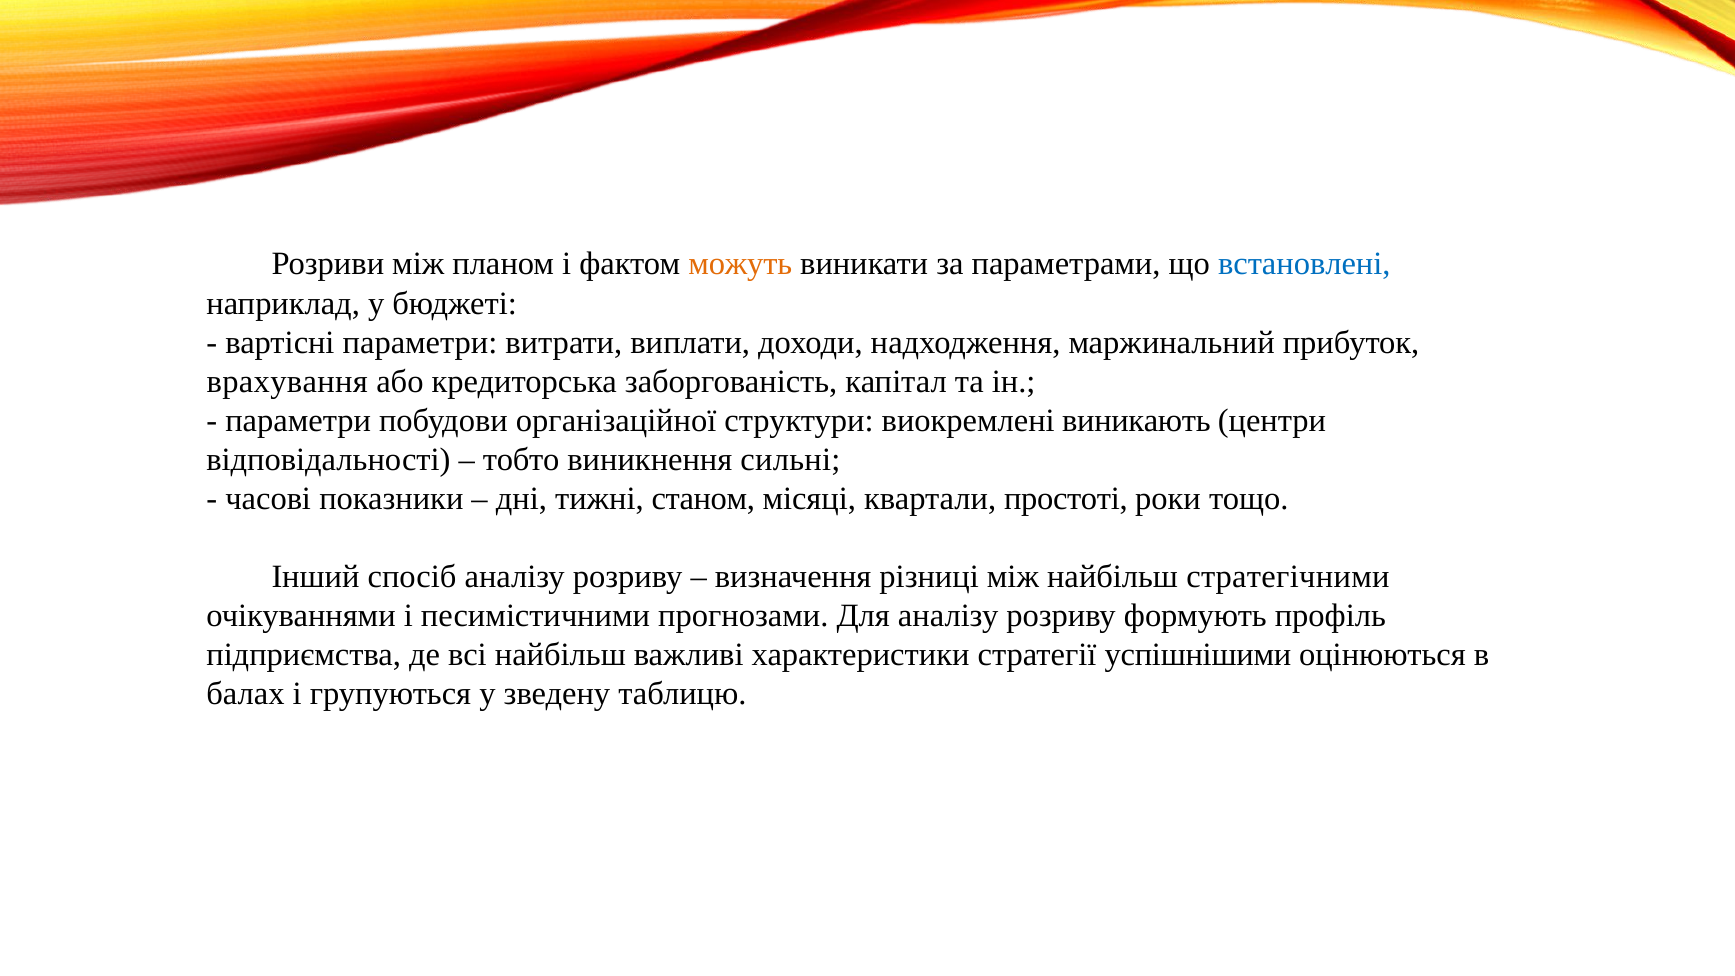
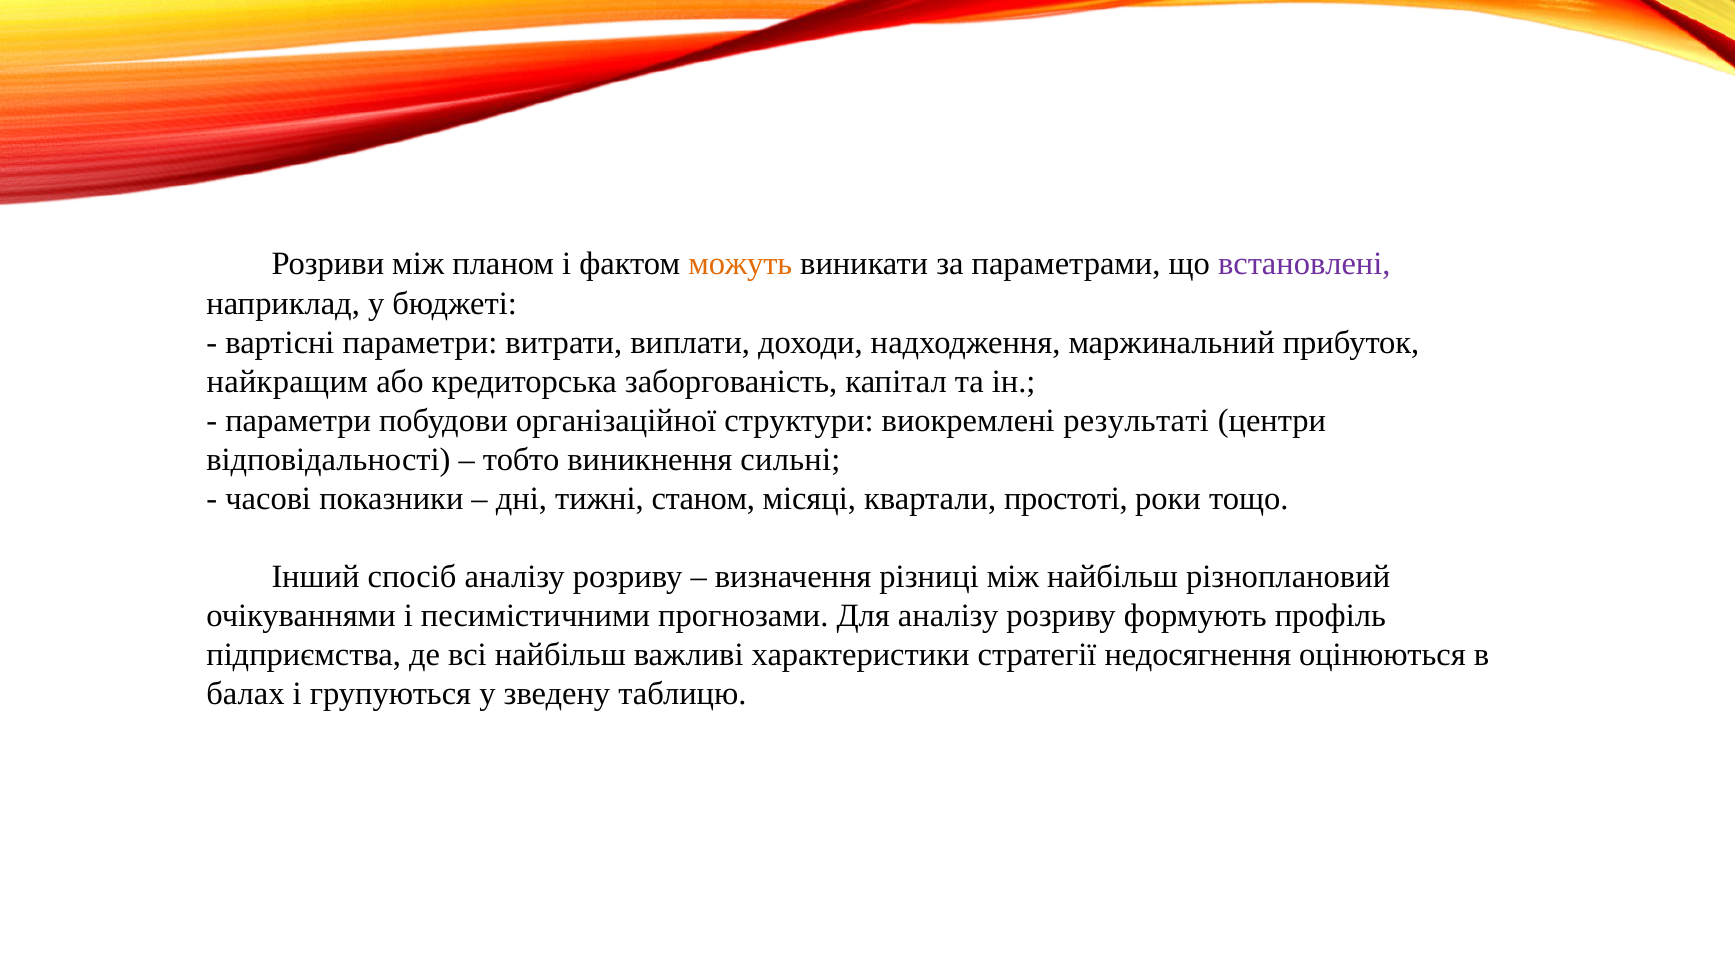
встановлені colour: blue -> purple (1304, 264)
врахування: врахування -> найкращим (287, 381)
виникають: виникають -> результаті (1136, 420)
стратегічними: стратегічними -> різноплановий (1288, 577)
успішнішими: успішнішими -> недосягнення (1198, 655)
